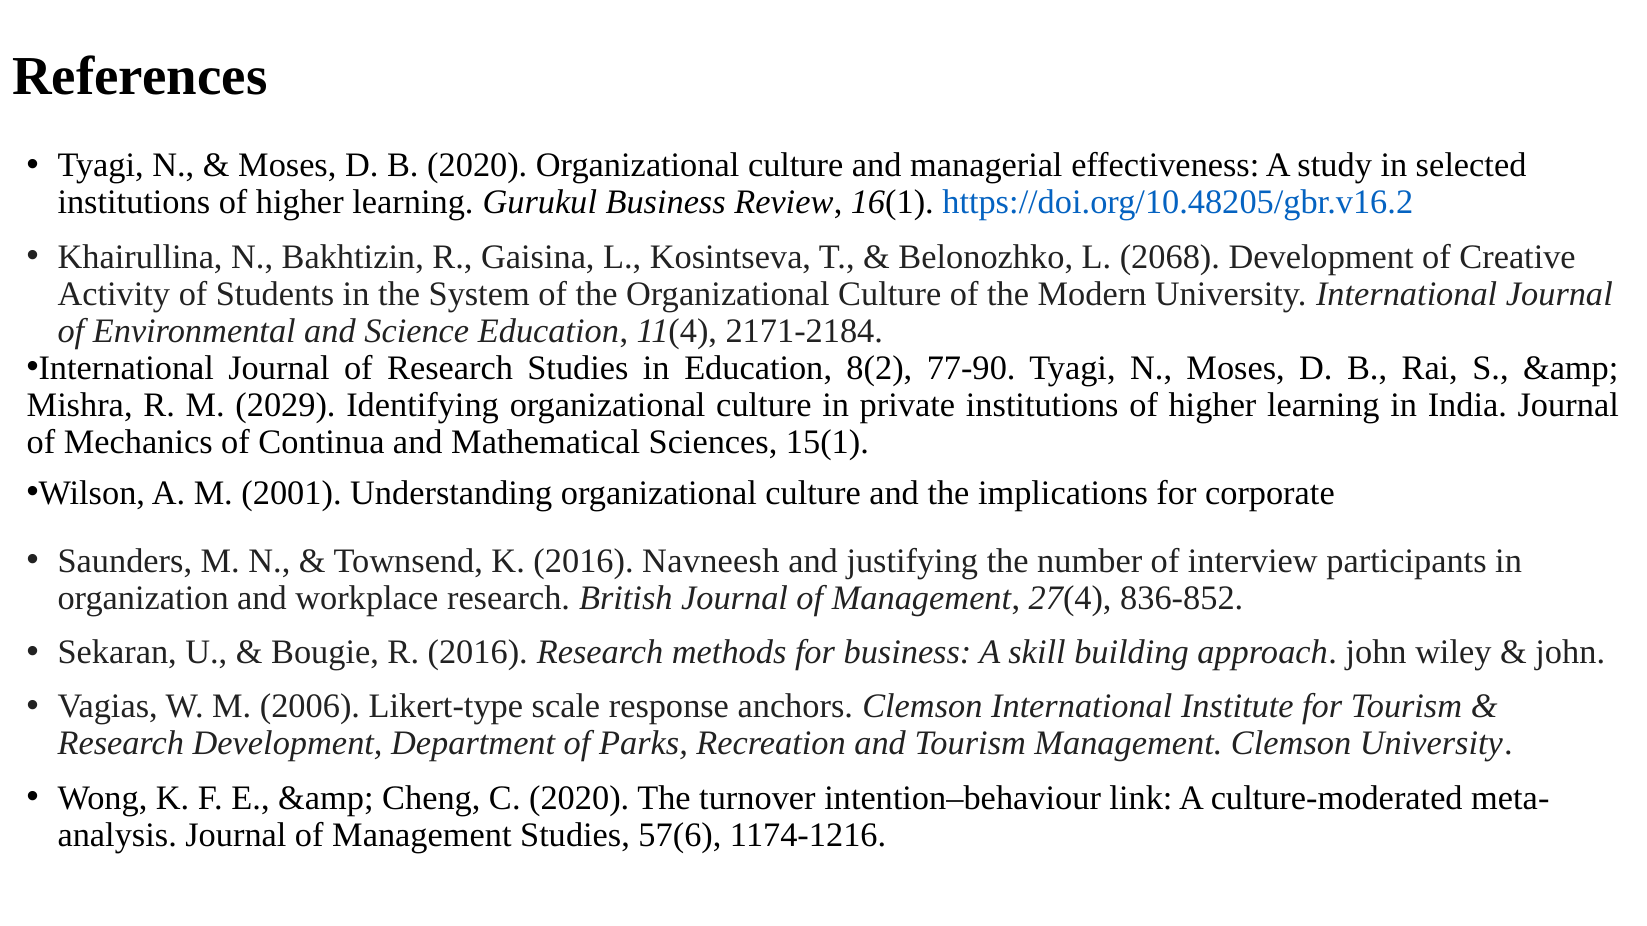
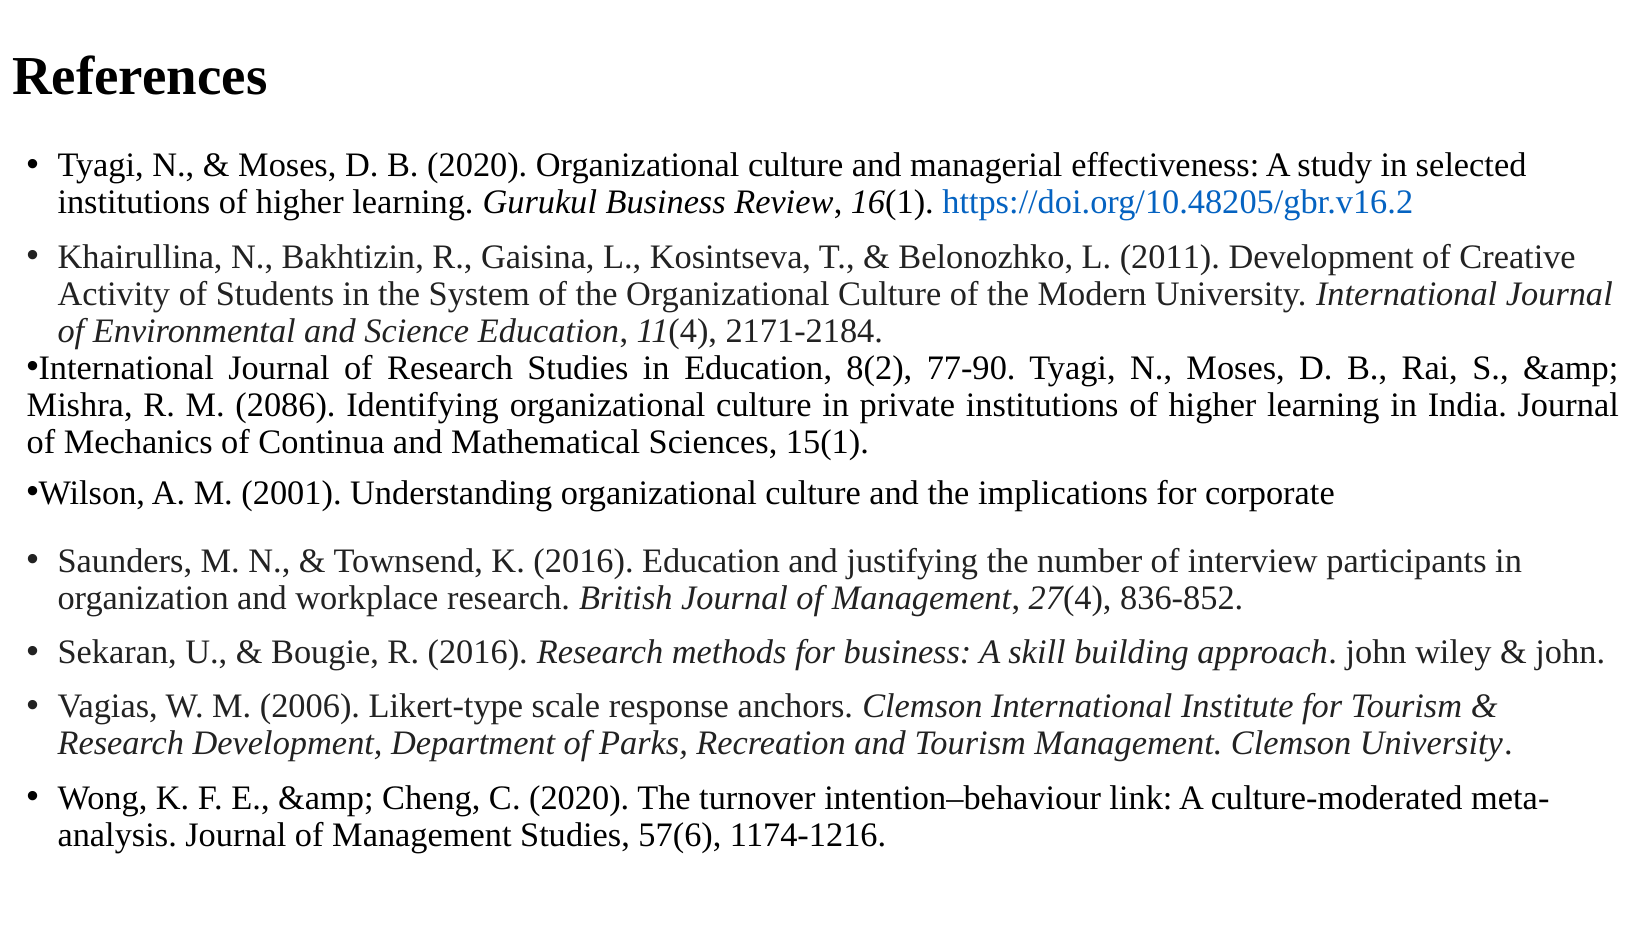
2068: 2068 -> 2011 (1170, 257)
2029: 2029 -> 2086 (286, 405)
2016 Navneesh: Navneesh -> Education (711, 561)
